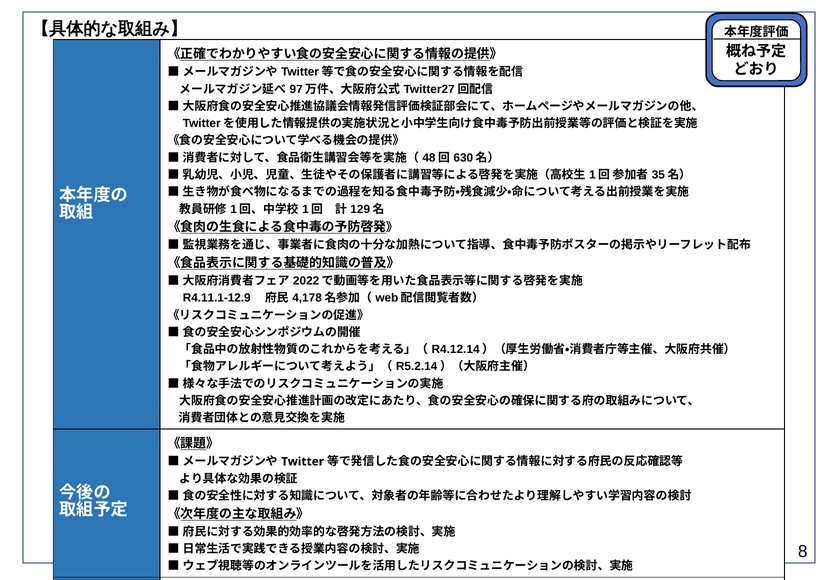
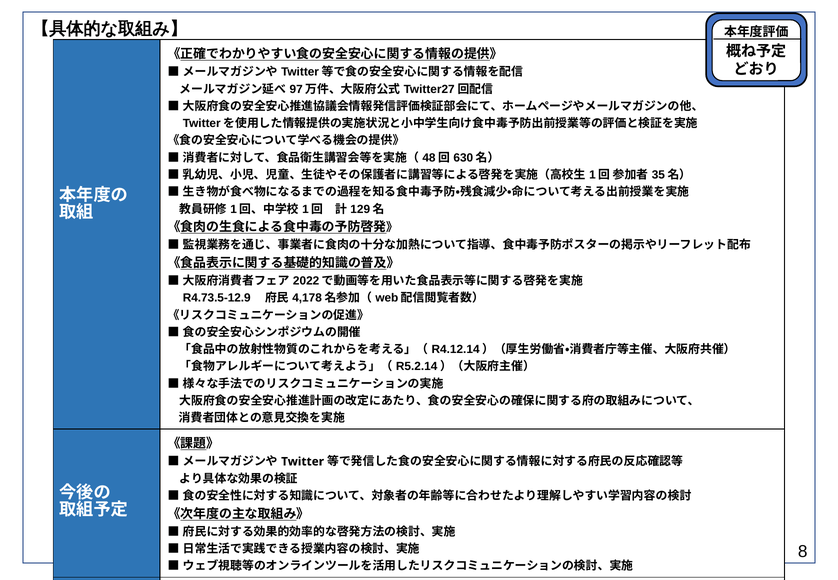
R4.11.1-12.9: R4.11.1-12.9 -> R4.73.5-12.9 (217, 298)
